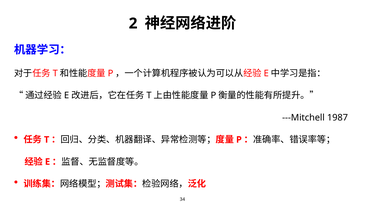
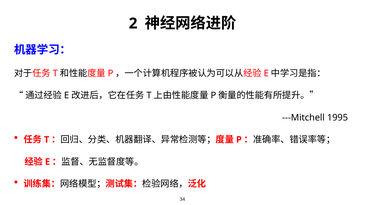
1987: 1987 -> 1995 (337, 118)
